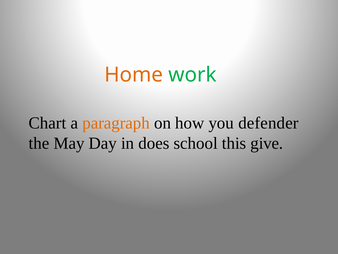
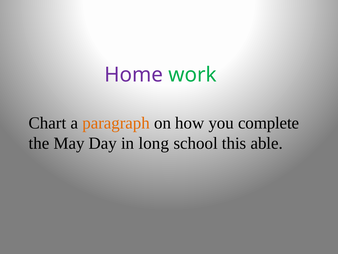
Home colour: orange -> purple (134, 75)
defender: defender -> complete (269, 123)
does: does -> long (154, 143)
give: give -> able (267, 143)
